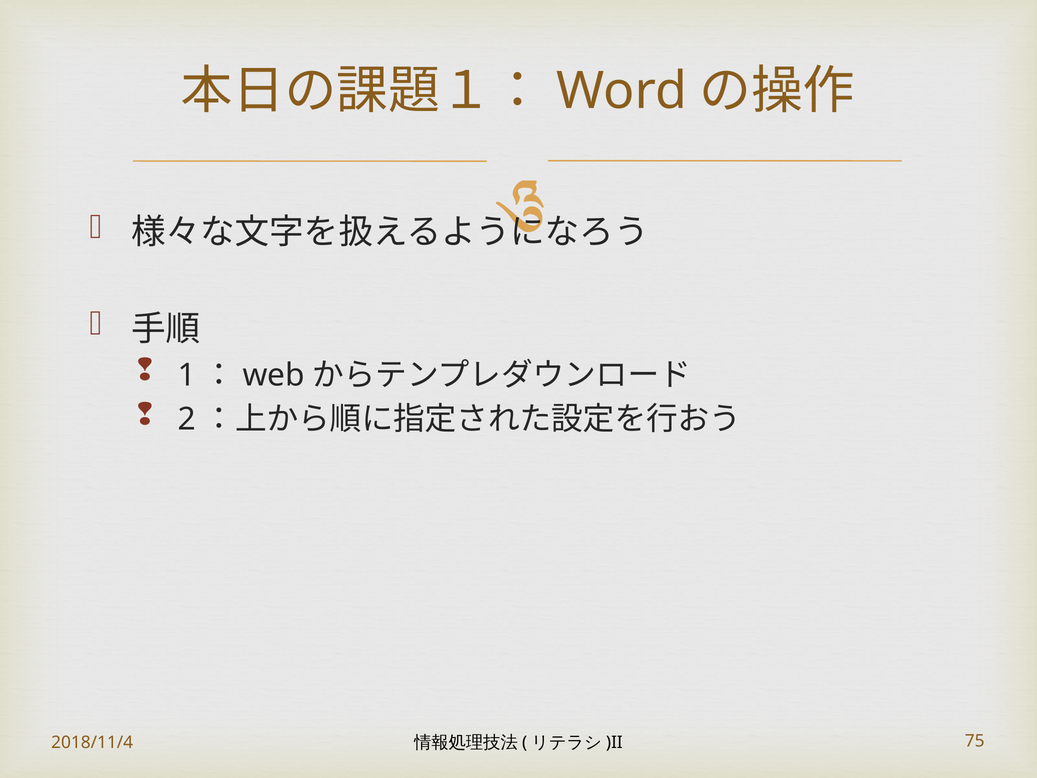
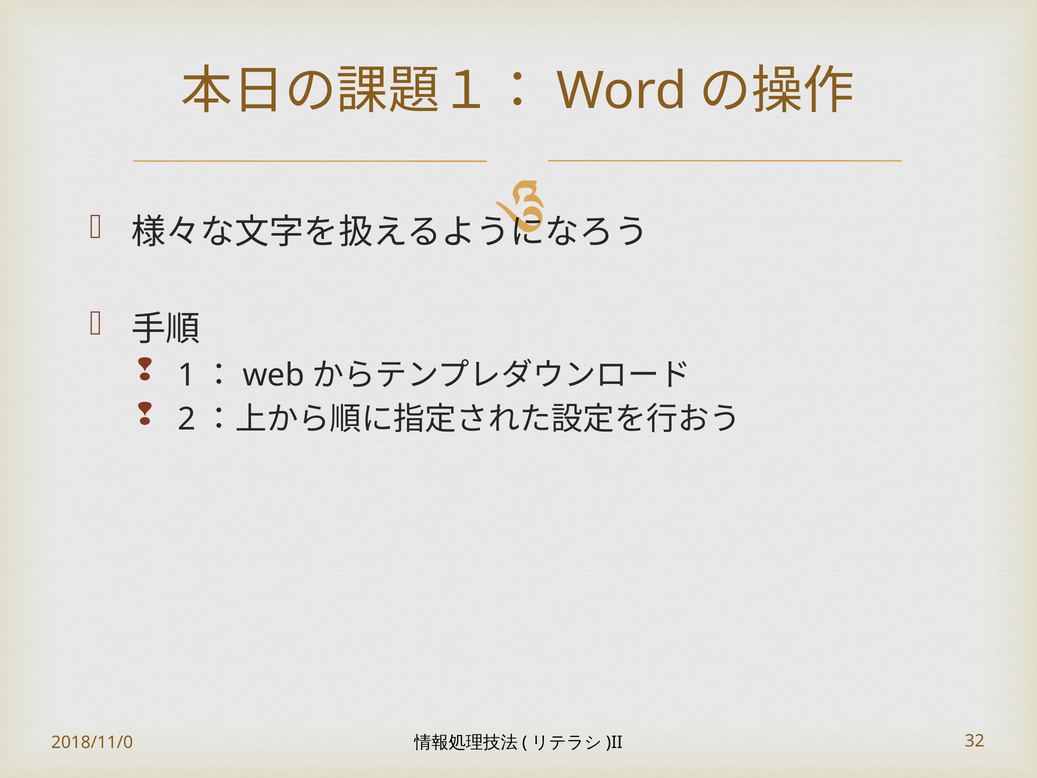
2018/11/4: 2018/11/4 -> 2018/11/0 (92, 742)
75: 75 -> 32 (975, 741)
